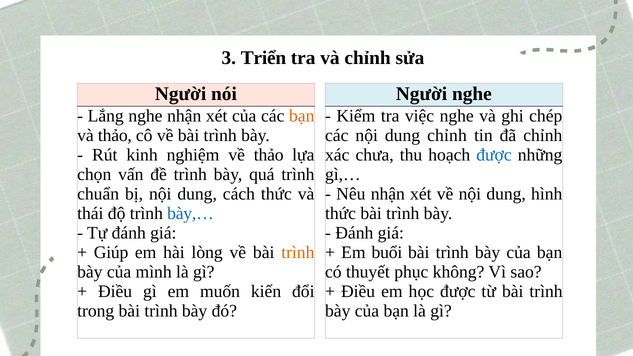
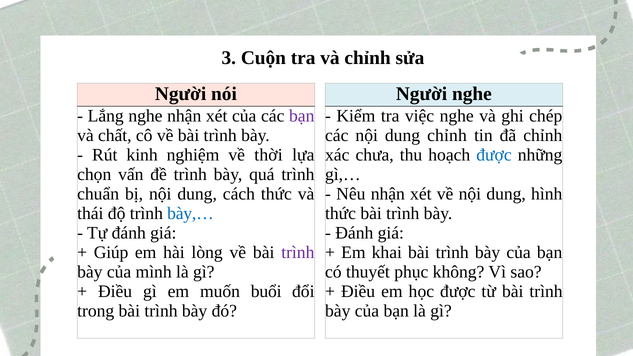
Triển: Triển -> Cuộn (263, 58)
bạn colour: orange -> purple (302, 116)
và thảo: thảo -> chất (115, 136)
về thảo: thảo -> thời (269, 155)
trình colour: orange -> purple (298, 252)
buổi: buổi -> khai (387, 252)
kiến: kiến -> buổi (266, 291)
